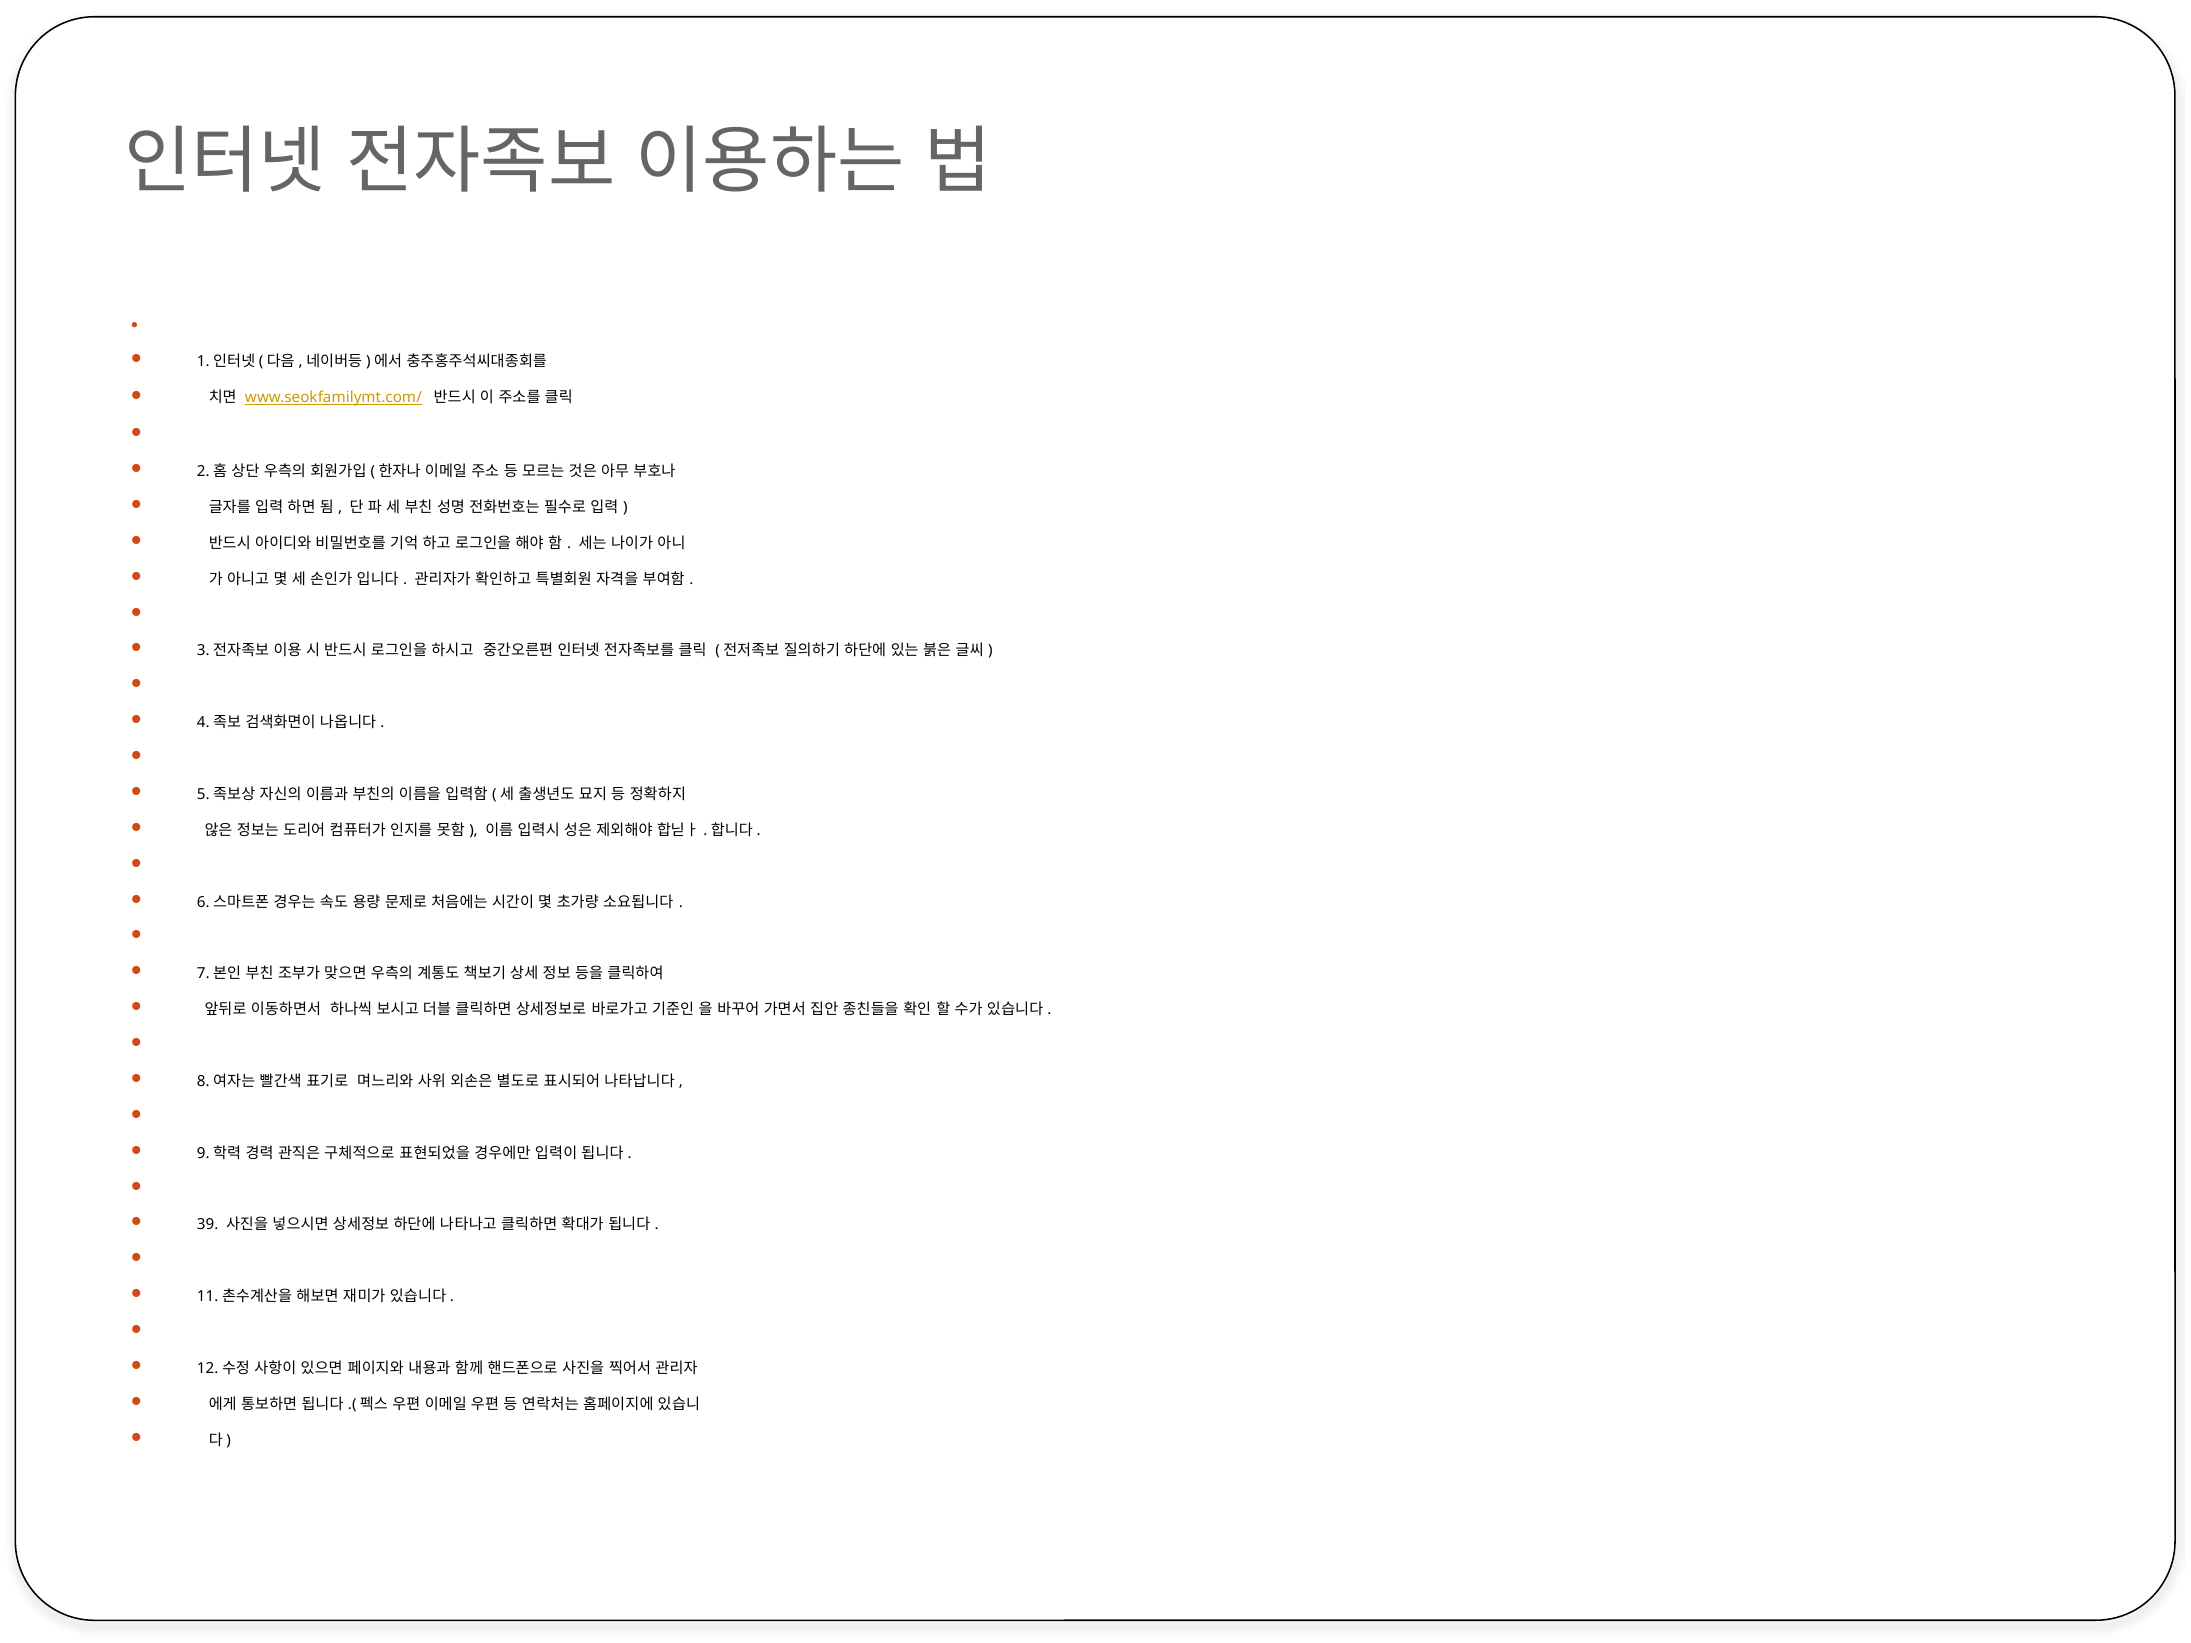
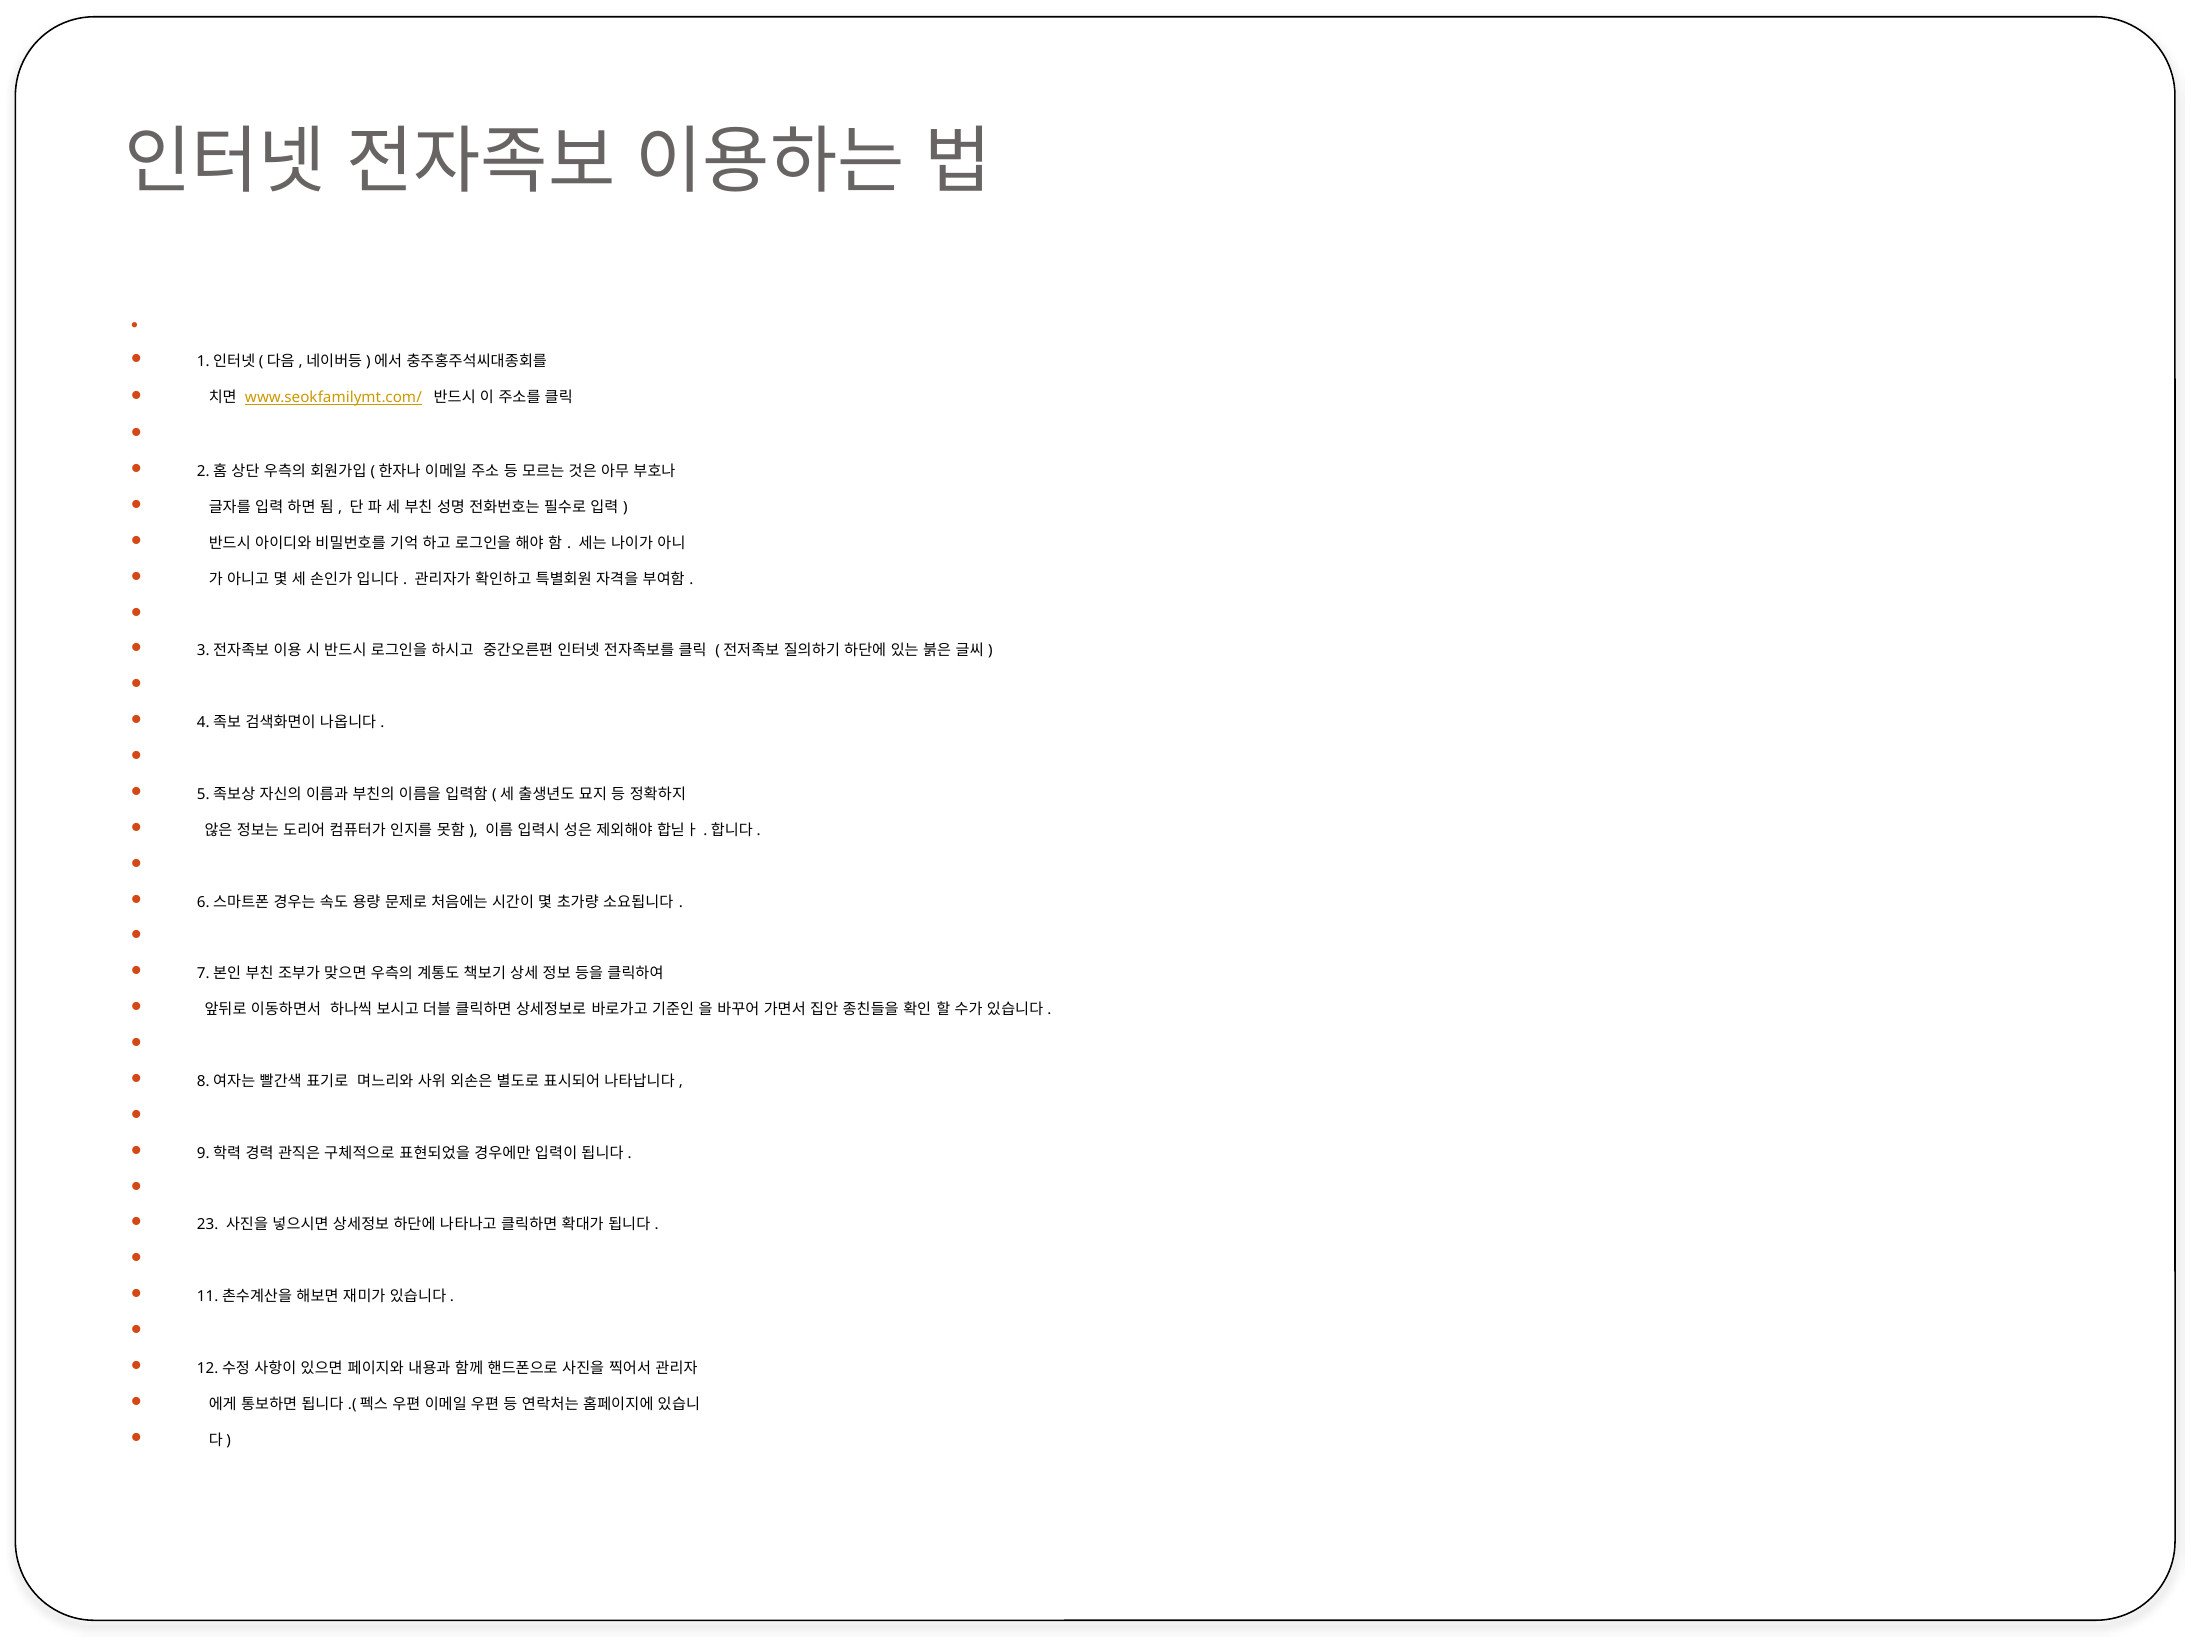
39: 39 -> 23 (208, 1225)
